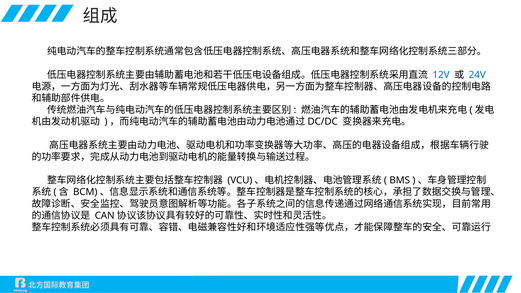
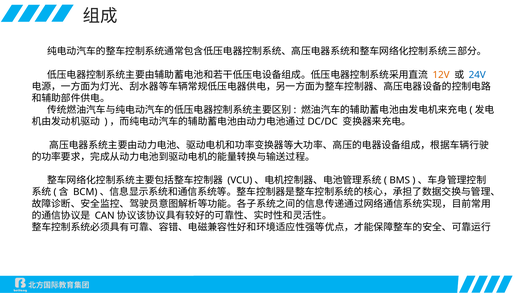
12V colour: blue -> orange (441, 75)
